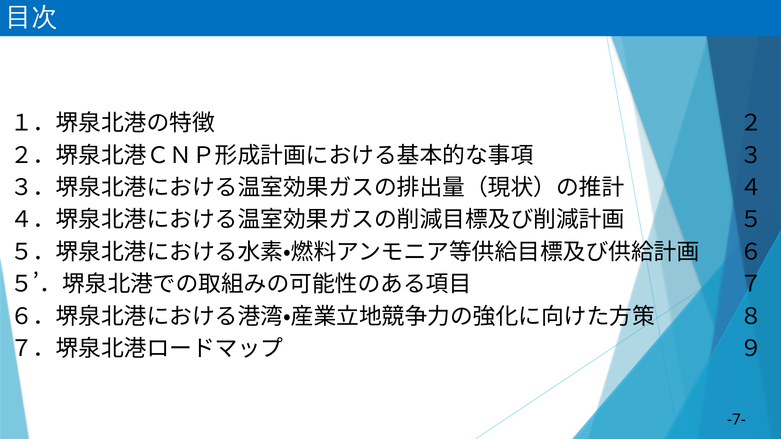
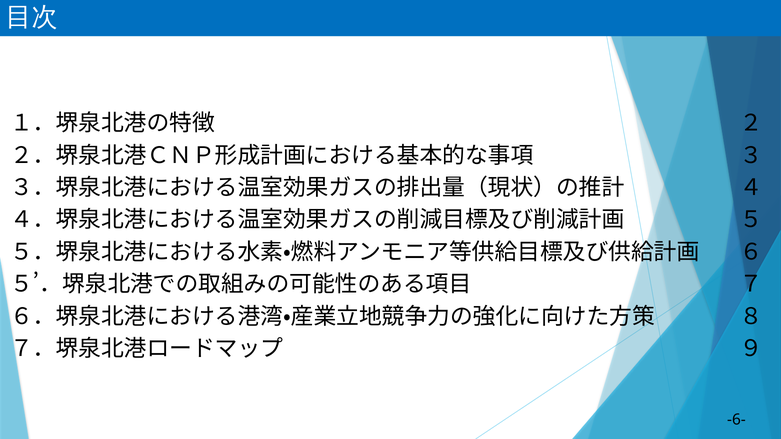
-7-: -7- -> -6- (736, 420)
